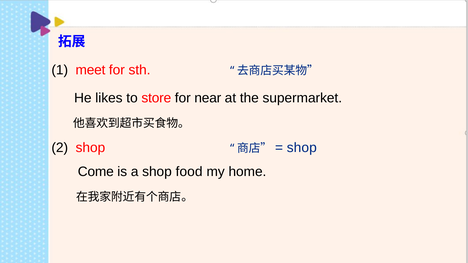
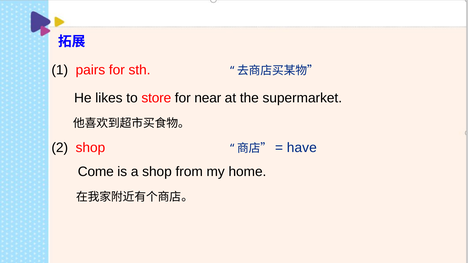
meet: meet -> pairs (90, 70)
shop: shop -> have (302, 148)
food: food -> from (189, 172)
